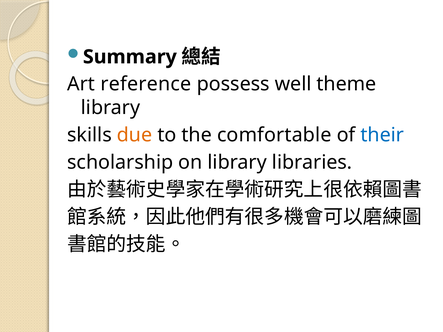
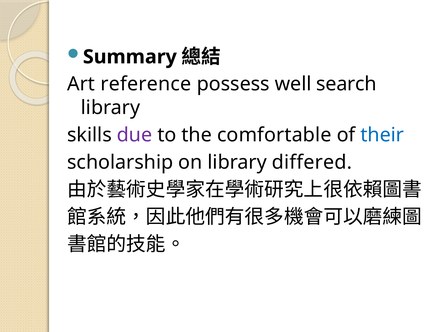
theme: theme -> search (346, 84)
due colour: orange -> purple (135, 135)
libraries: libraries -> differed (312, 163)
